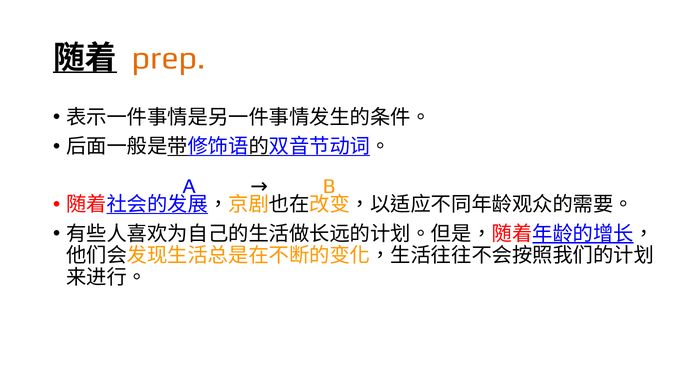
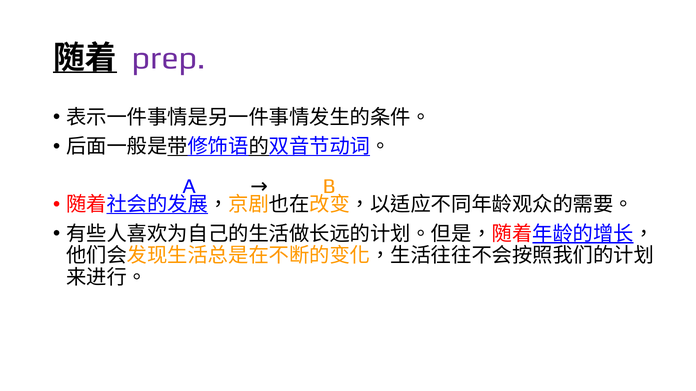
prep colour: orange -> purple (169, 58)
